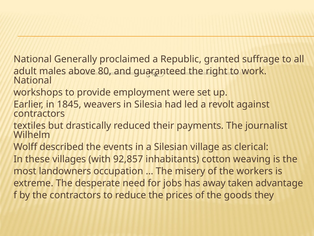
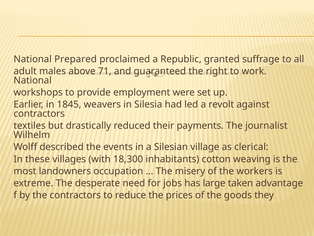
Generally: Generally -> Prepared (76, 59)
80: 80 -> 71 (105, 71)
92,857: 92,857 -> 18,300 (128, 159)
away: away -> large (214, 183)
